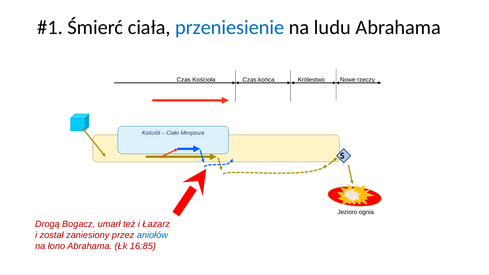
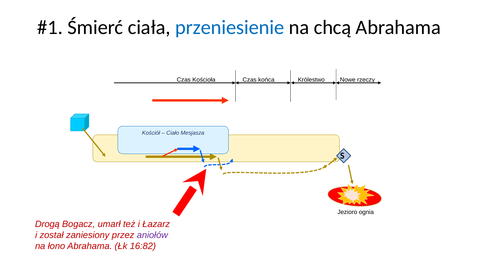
ludu: ludu -> chcą (333, 27)
aniołów colour: blue -> purple (152, 235)
16:85: 16:85 -> 16:82 (143, 246)
